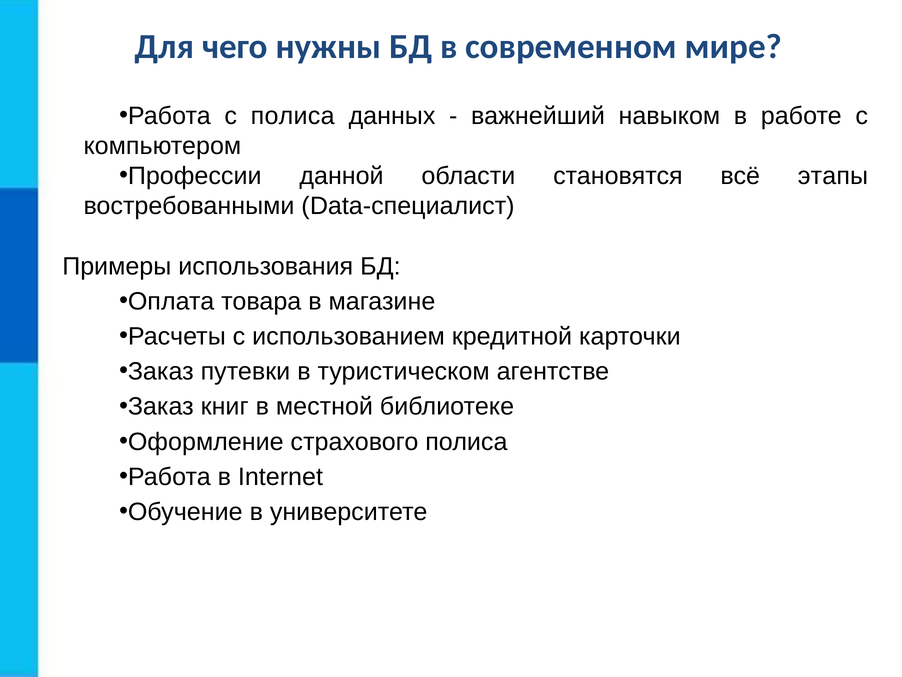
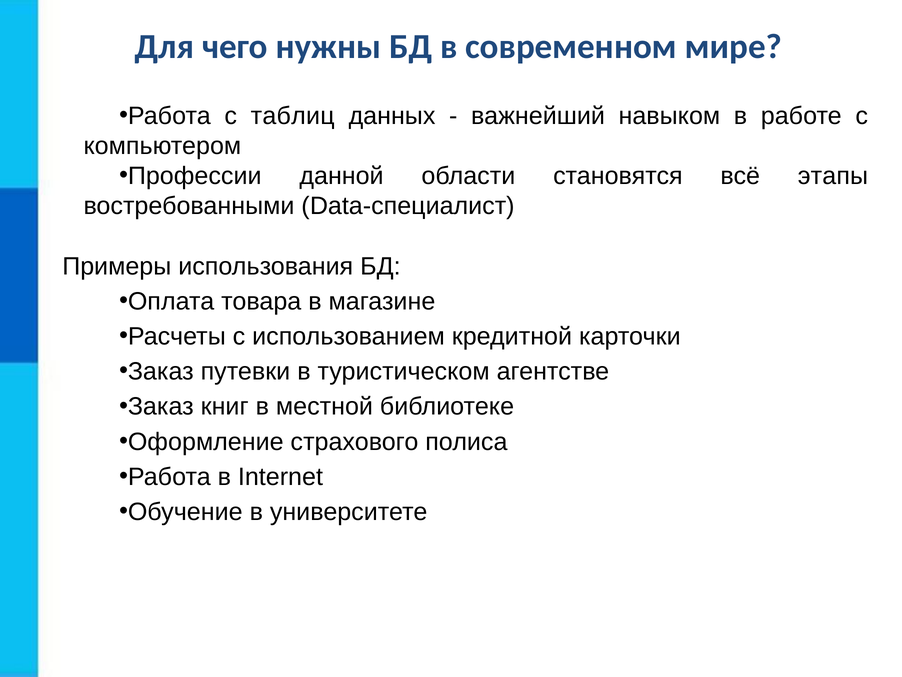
с полиса: полиса -> таблиц (293, 116)
